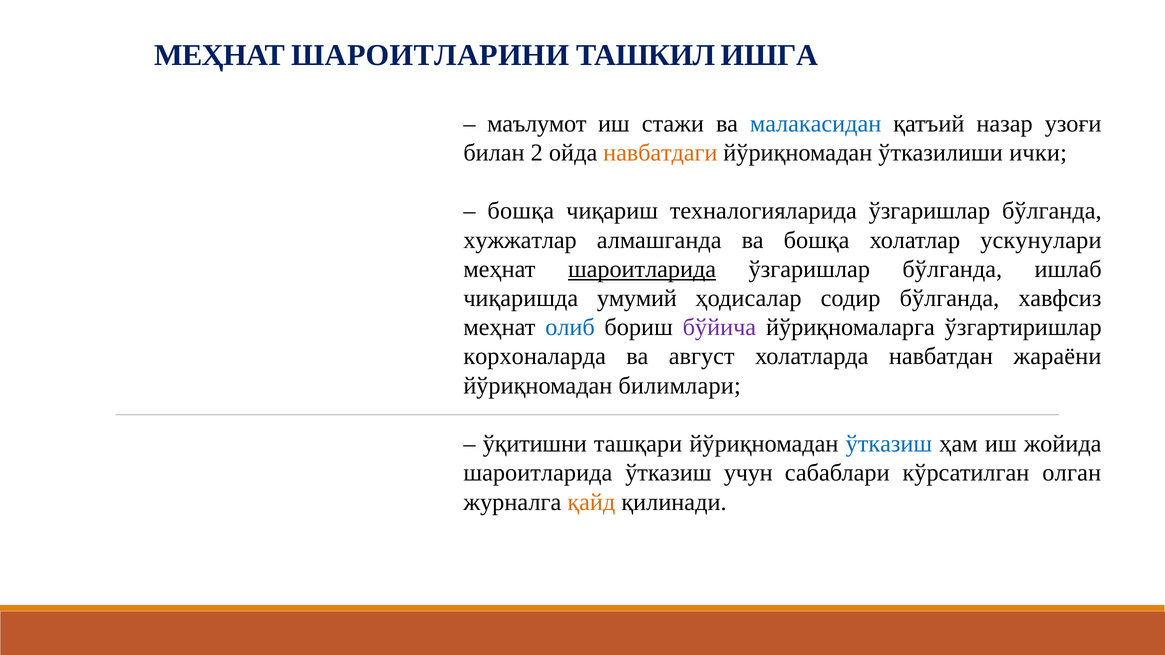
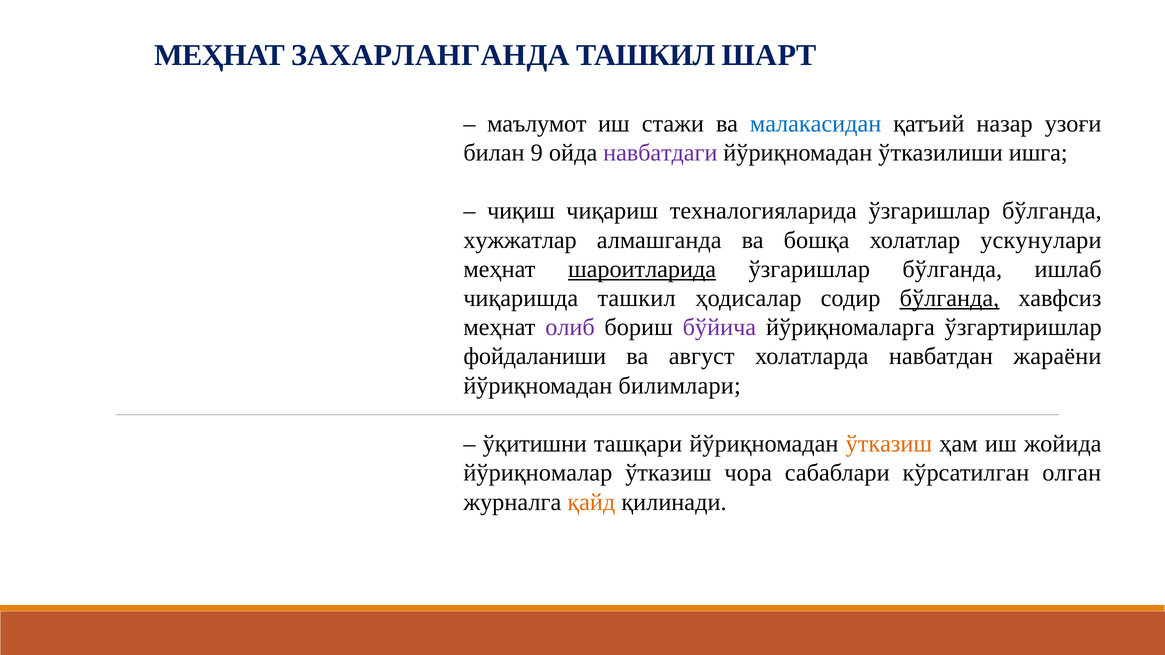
ШАРОИТЛАРИНИ: ШАРОИТЛАРИНИ -> ЗАХАРЛАНГАНДА (430, 55)
ИШГА: ИШГА -> ШАРТ (769, 55)
2: 2 -> 9 (537, 153)
навбатдаги colour: orange -> purple (660, 153)
ички: ички -> ишга (1038, 153)
бошқа: бошқа -> чиқиш (521, 211)
чиқаришда умумий: умумий -> ташкил (637, 298)
бўлганда underline: none -> present (949, 298)
олиб colour: blue -> purple (570, 328)
корхоналарда: корхоналарда -> фойдаланиши (535, 357)
ўтказиш colour: blue -> orange (889, 444)
шароитларида: шароитларида -> йўриқномалар (538, 473)
учун: учун -> чора (748, 473)
